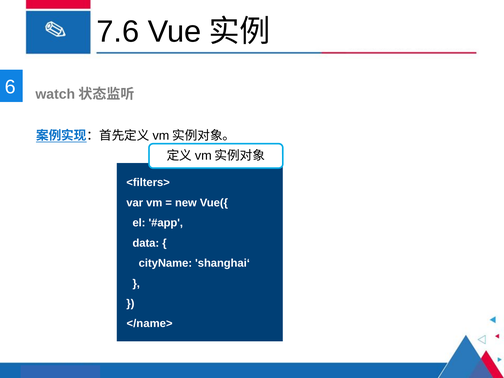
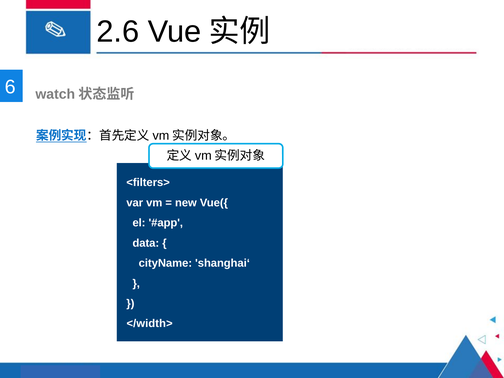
7.6: 7.6 -> 2.6 (118, 32)
</name>: </name> -> </width> (150, 324)
